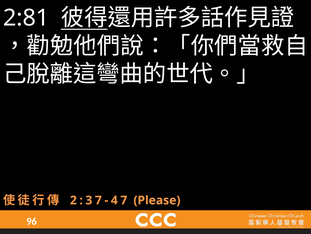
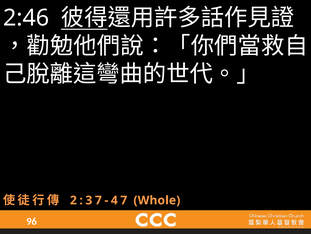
2:81: 2:81 -> 2:46 (26, 18)
Please: Please -> Whole (157, 200)
